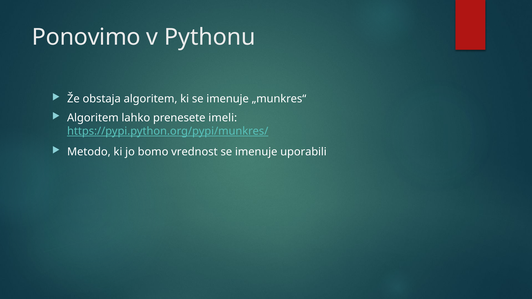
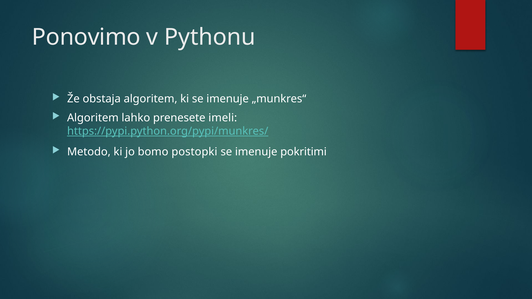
vrednost: vrednost -> postopki (194, 152)
uporabili: uporabili -> pokritimi (304, 152)
